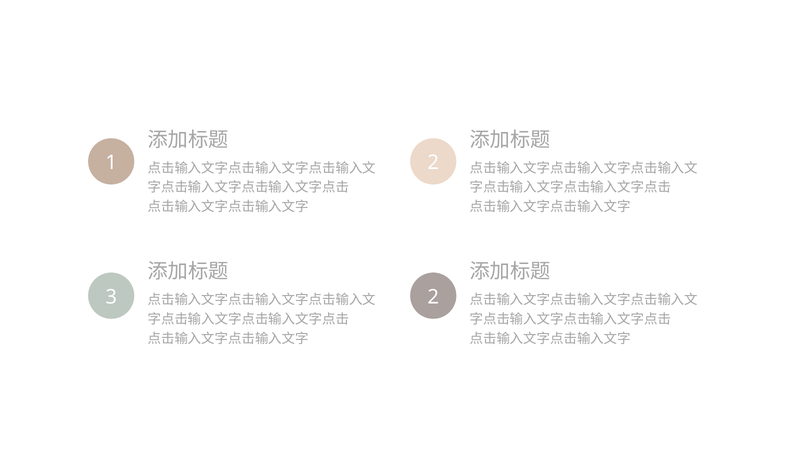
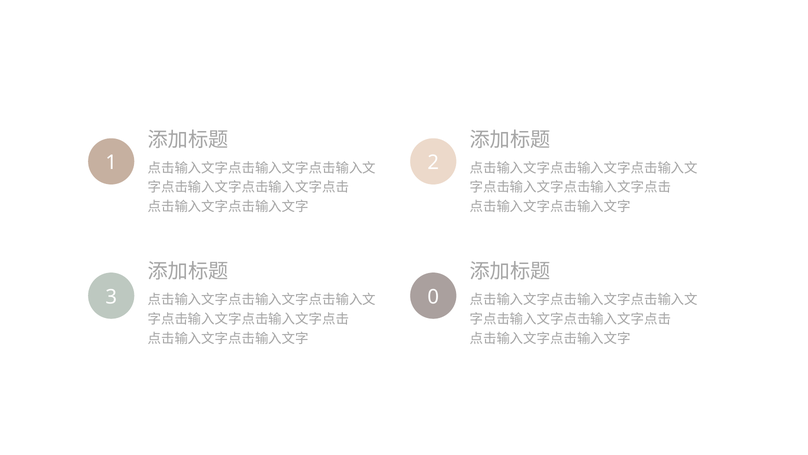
3 2: 2 -> 0 (433, 296)
